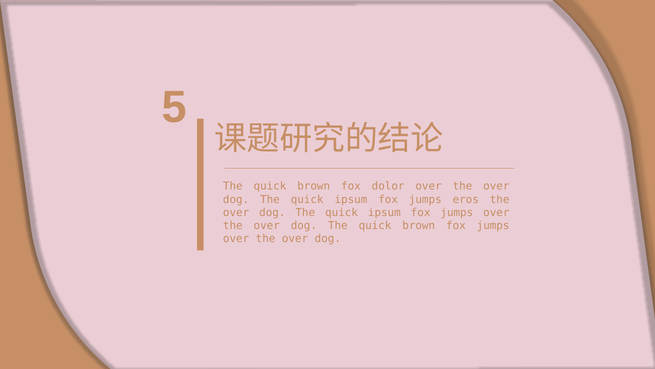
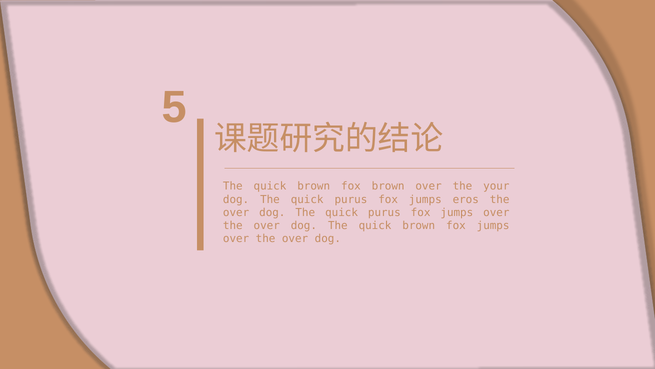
fox dolor: dolor -> brown (388, 186)
over: over -> your (496, 186)
ipsum: ipsum -> purus (351, 199)
ipsum: ipsum -> purus (384, 212)
